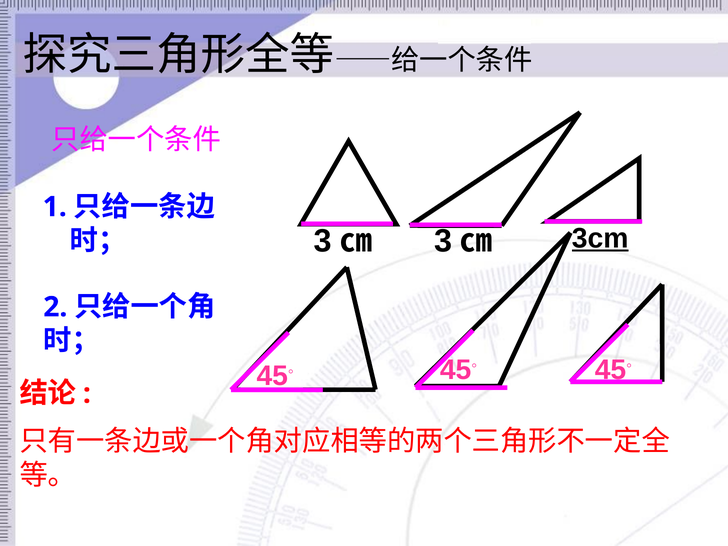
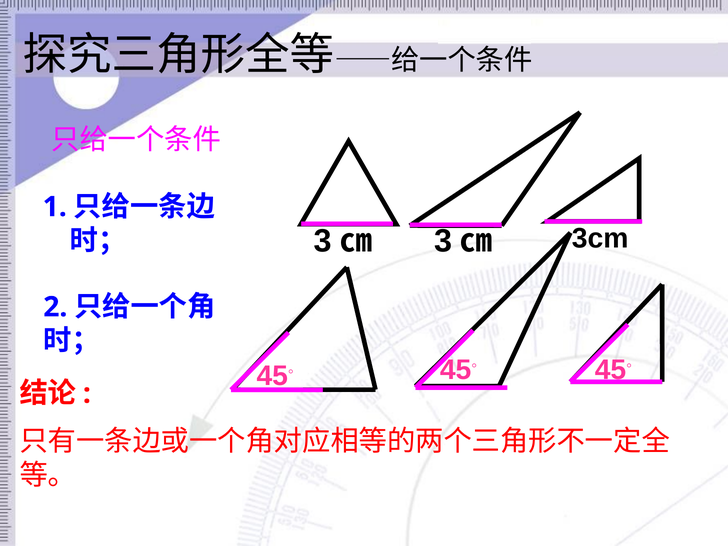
3cm underline: present -> none (600, 238)
